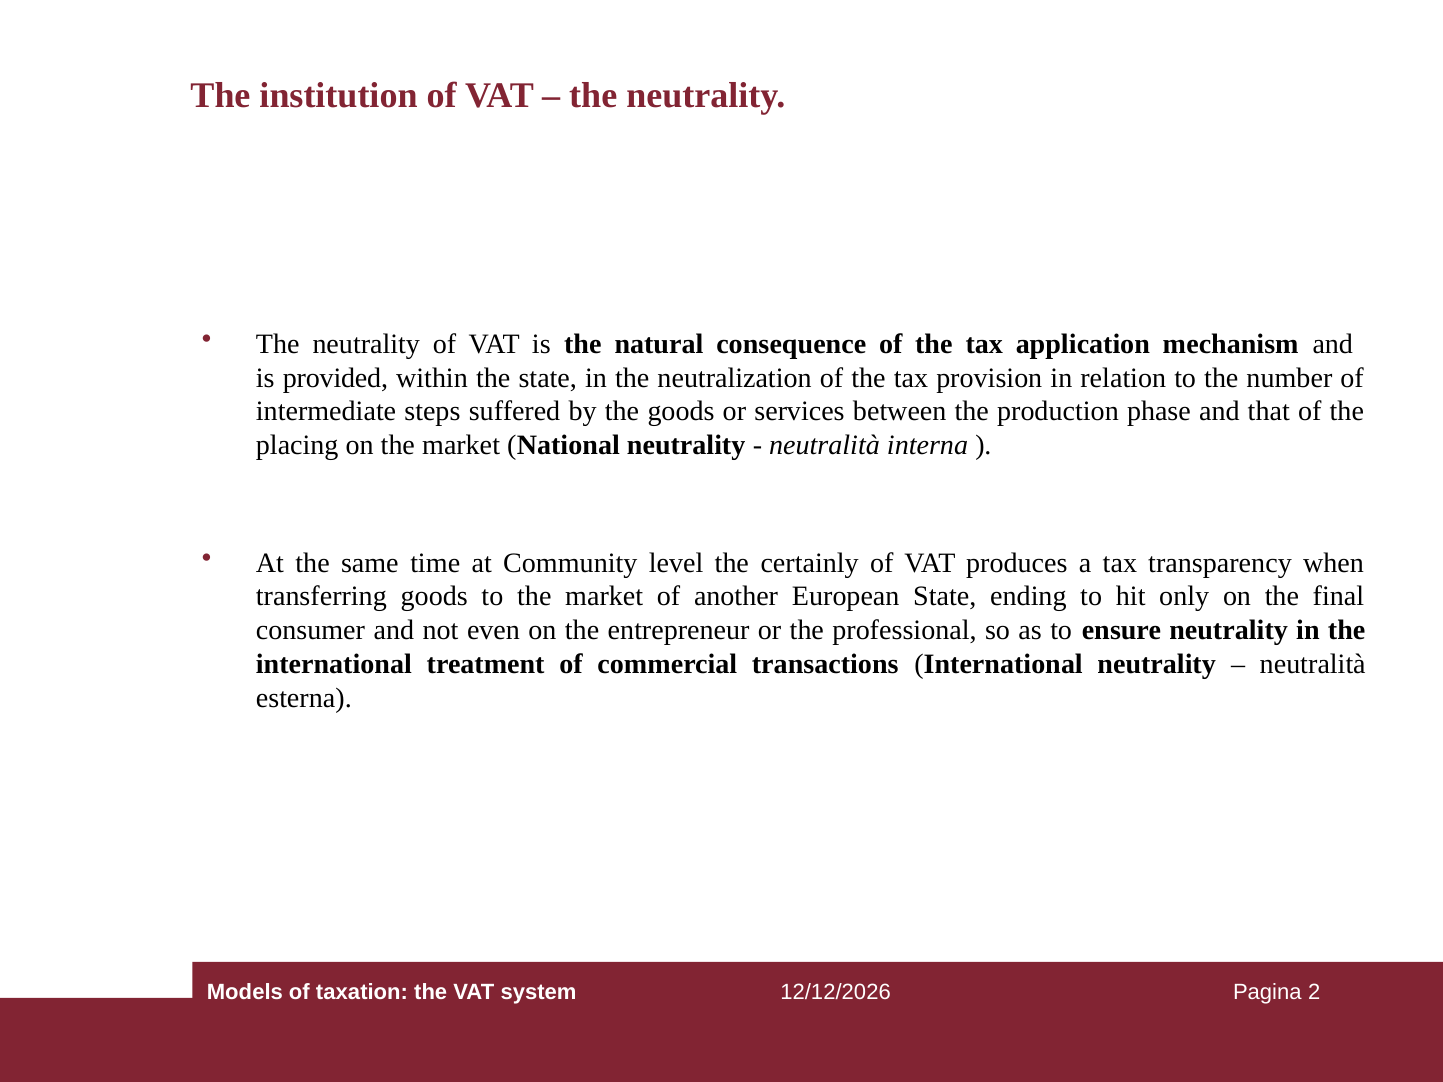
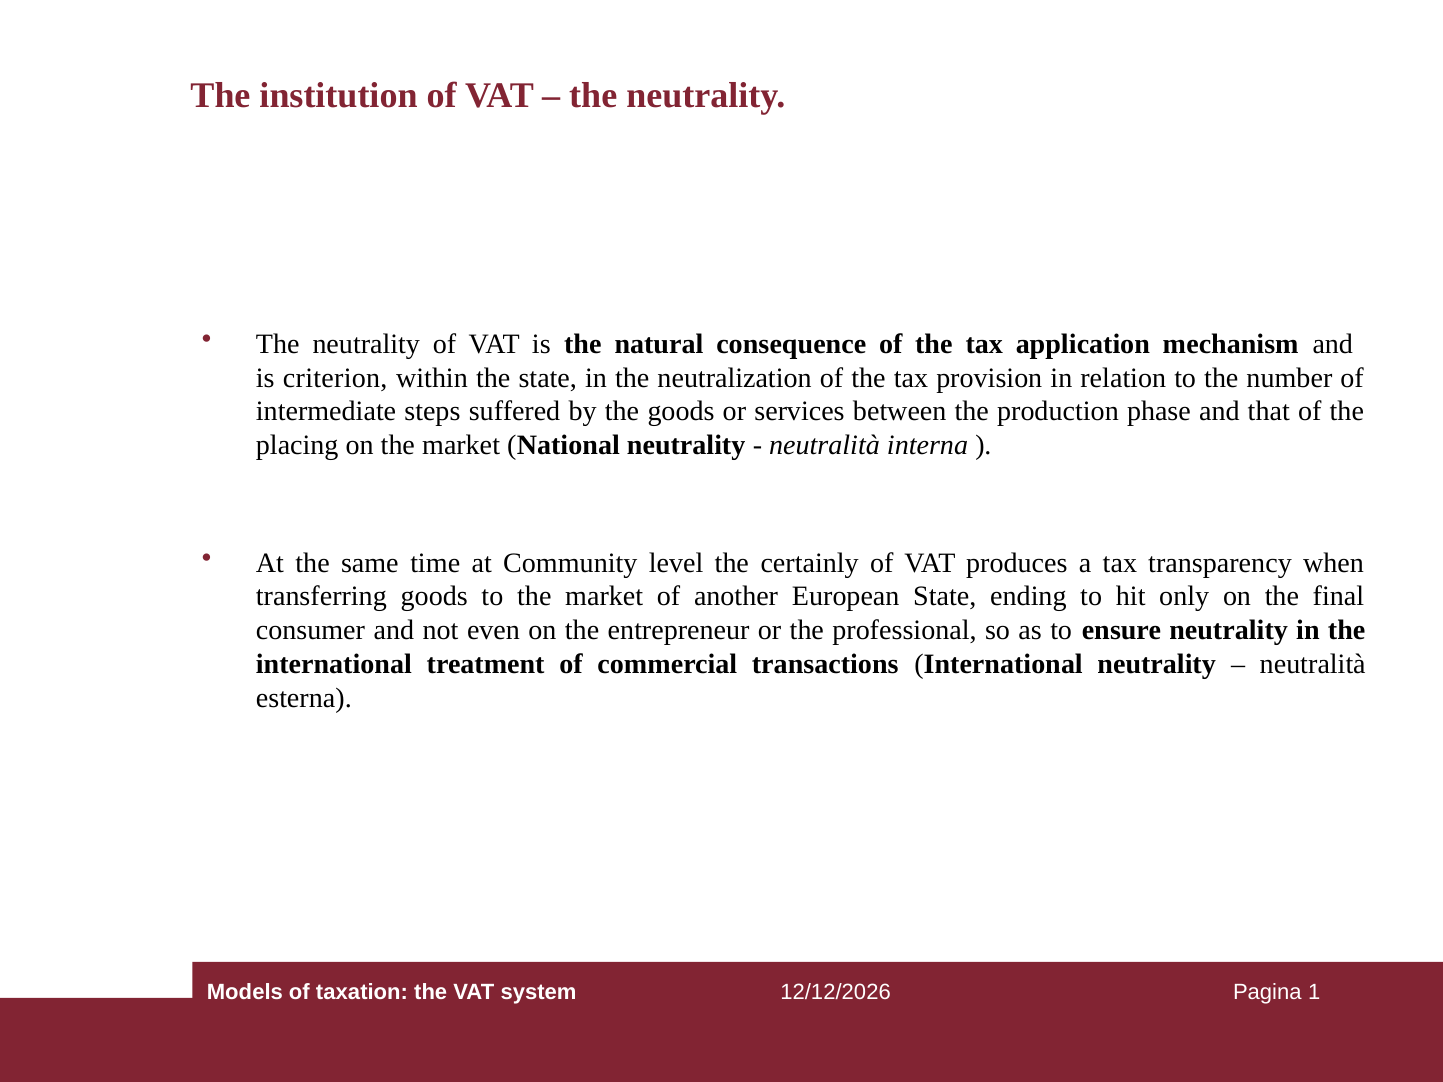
provided: provided -> criterion (335, 378)
2: 2 -> 1 (1314, 992)
